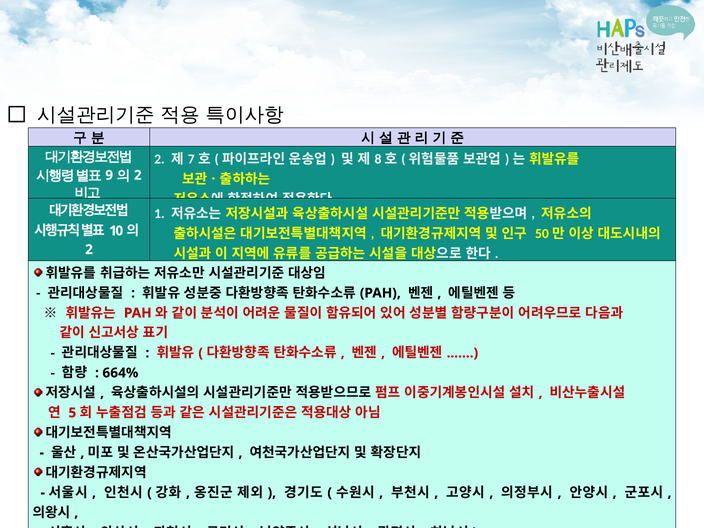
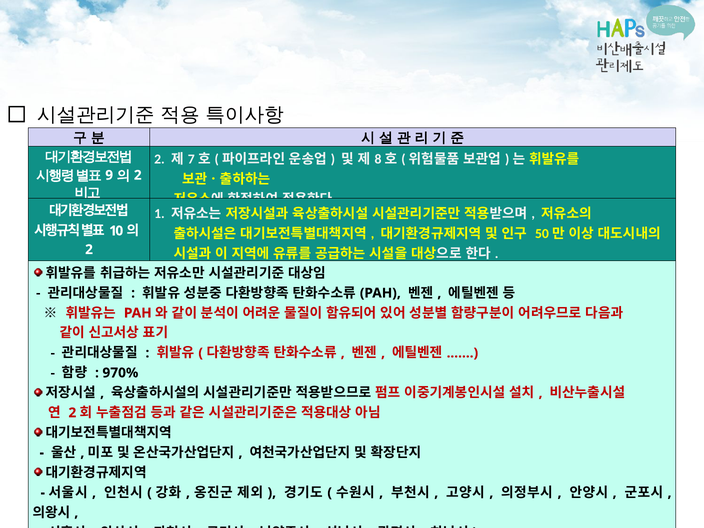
664%: 664% -> 970% (120, 373)
5: 5 -> 2 (72, 413)
